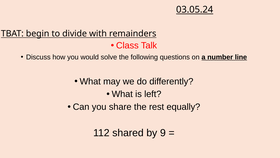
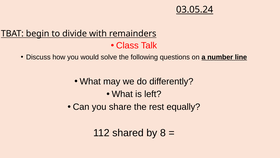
9: 9 -> 8 (163, 133)
